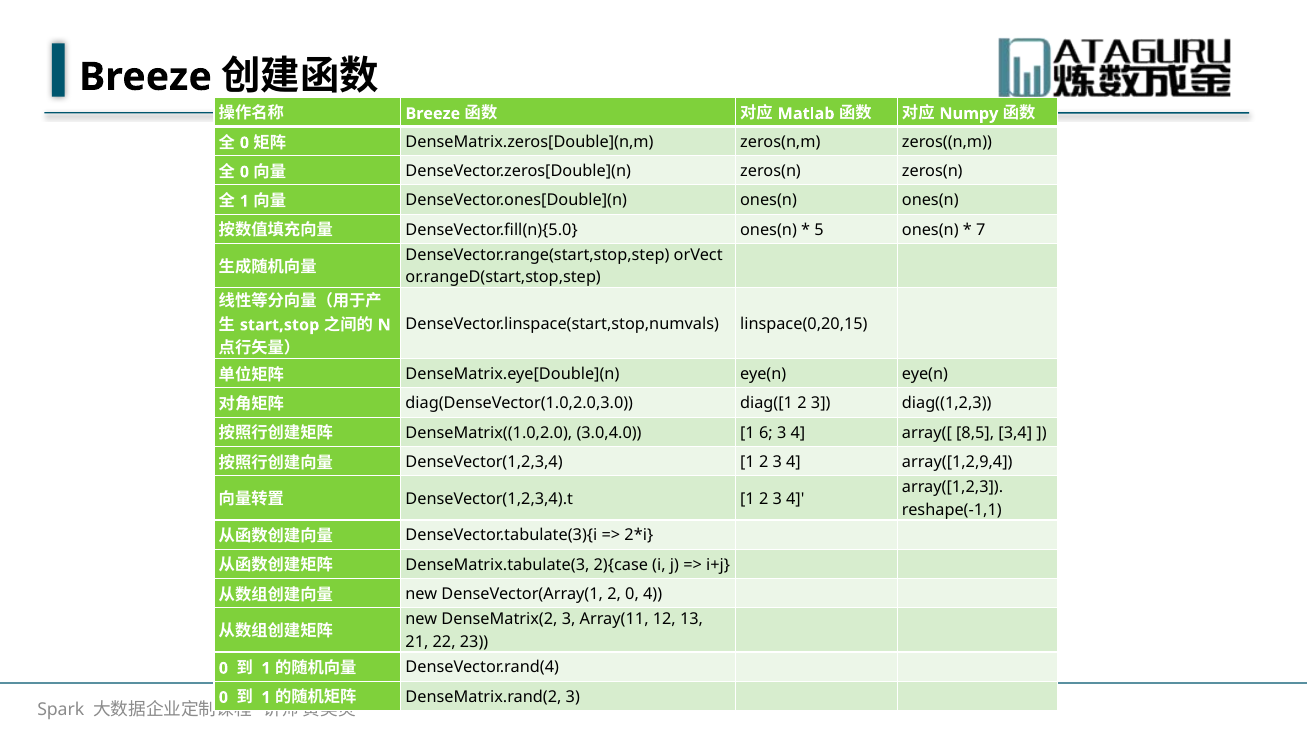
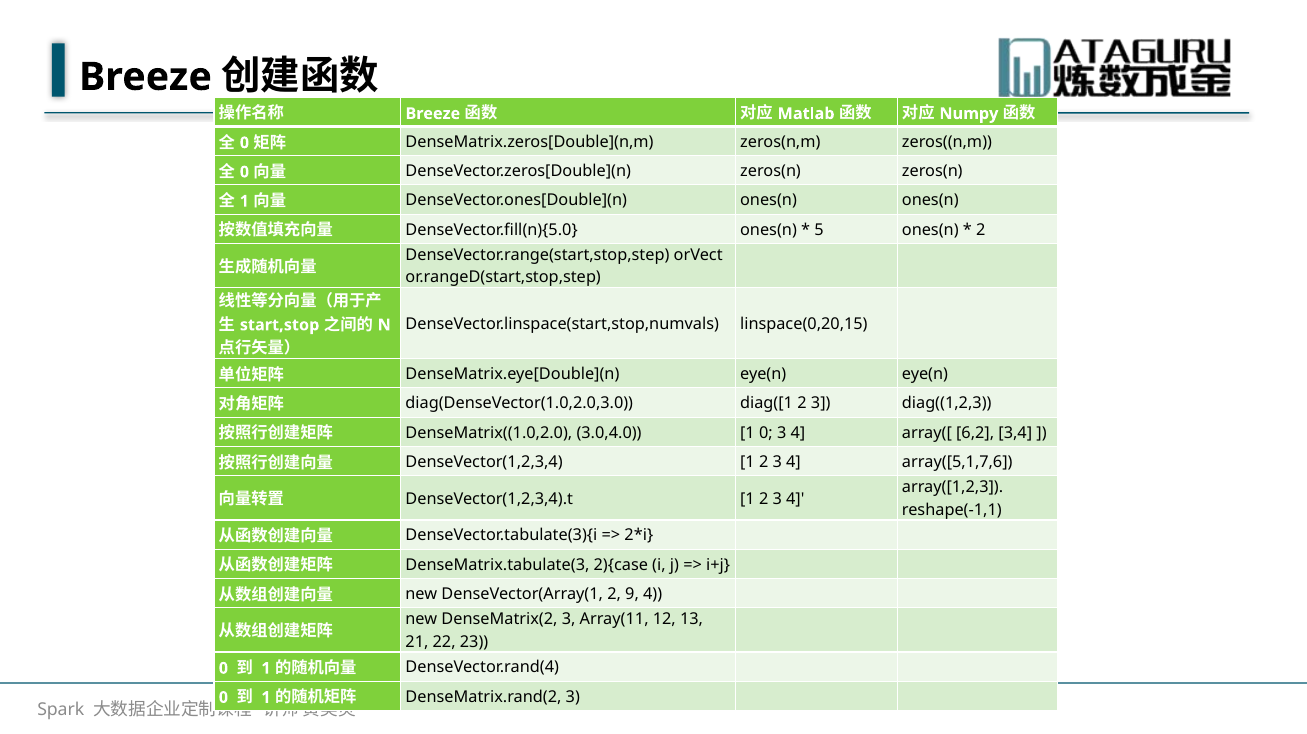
7: 7 -> 2 (981, 230)
1 6: 6 -> 0 (766, 433)
8,5: 8,5 -> 6,2 (975, 433)
array([1,2,9,4: array([1,2,9,4 -> array([5,1,7,6 (957, 462)
2 0: 0 -> 9 (632, 594)
